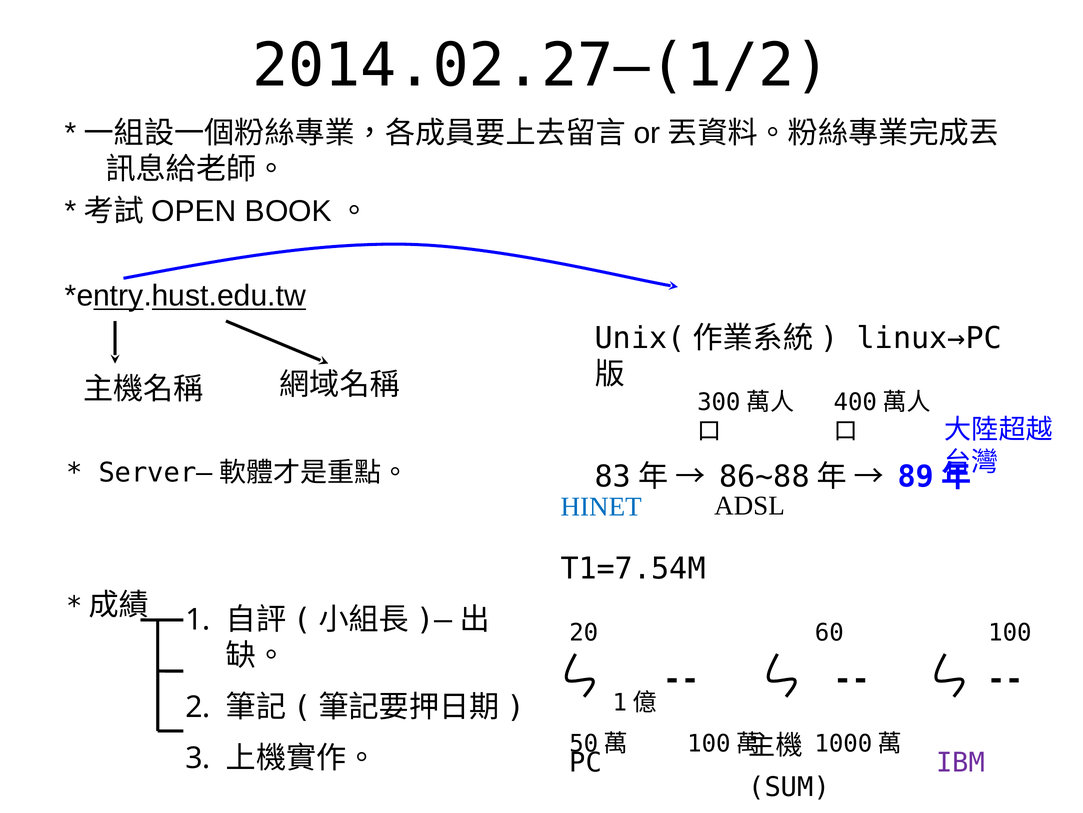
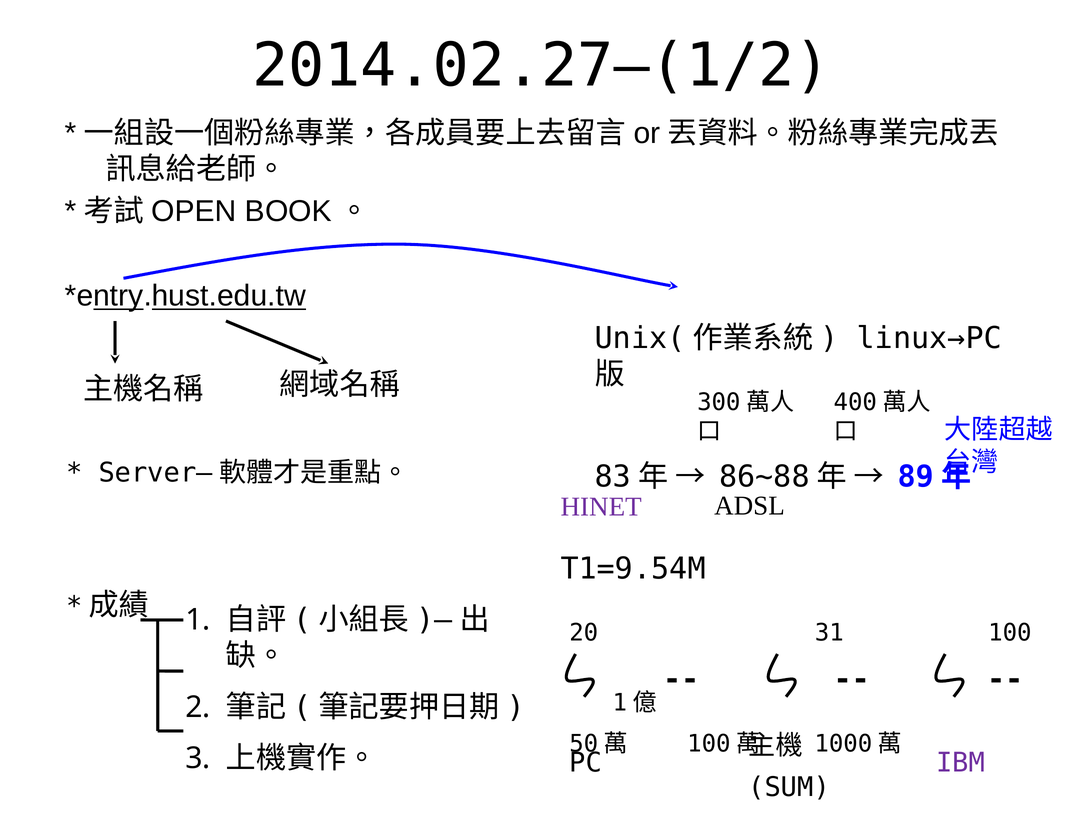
HINET colour: blue -> purple (601, 506)
T1=7.54M: T1=7.54M -> T1=9.54M (633, 568)
60: 60 -> 31 (829, 632)
